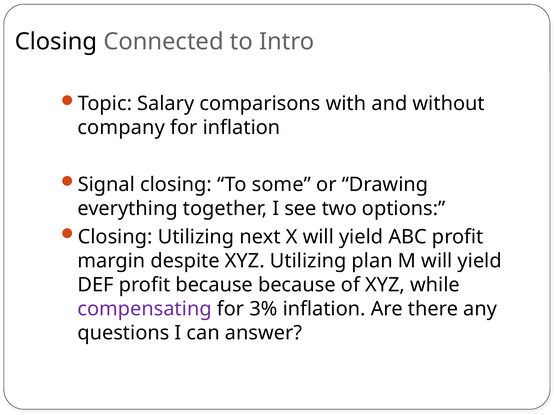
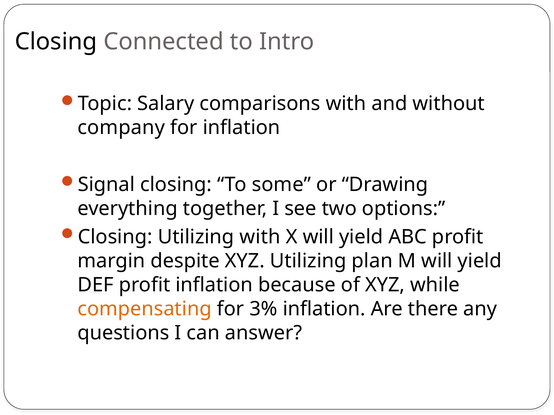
Utilizing next: next -> with (260, 237)
profit because: because -> inflation (214, 285)
compensating colour: purple -> orange (145, 309)
